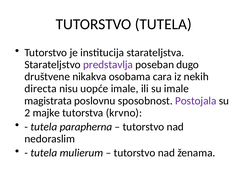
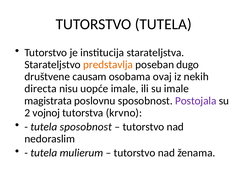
predstavlja colour: purple -> orange (108, 65)
nikakva: nikakva -> causam (89, 77)
cara: cara -> ovaj (162, 77)
majke: majke -> vojnoj (46, 113)
tutela parapherna: parapherna -> sposobnost (86, 127)
